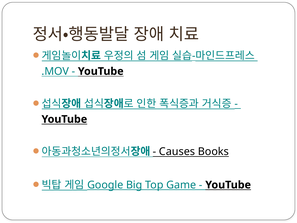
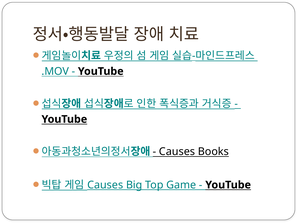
Google: Google -> Causes (105, 185)
